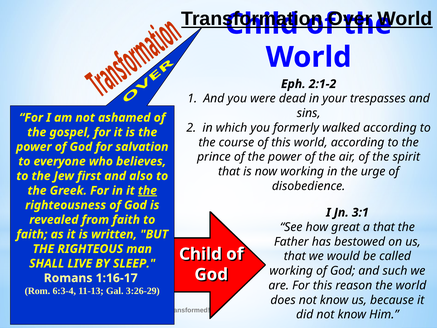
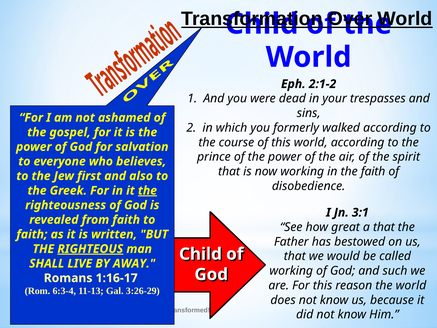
the urge: urge -> faith (373, 171)
RIGHTEOUS underline: none -> present (90, 249)
SLEEP: SLEEP -> AWAY (134, 263)
